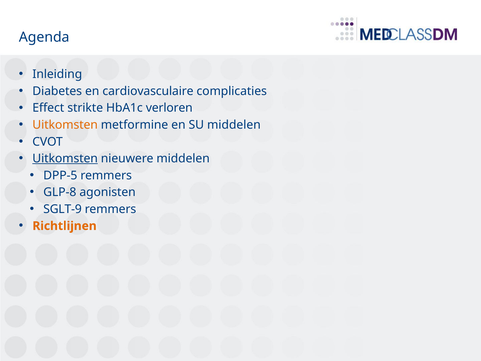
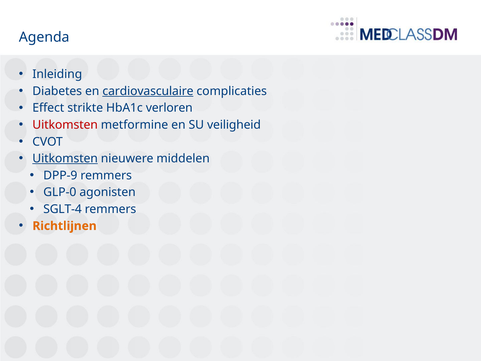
cardiovasculaire underline: none -> present (148, 91)
Uitkomsten colour: orange -> red (65, 125)
SU middelen: middelen -> veiligheid (234, 125)
DPP-5: DPP-5 -> DPP-9 (60, 175)
GLP-8: GLP-8 -> GLP-0 (60, 192)
SGLT-9: SGLT-9 -> SGLT-4 (63, 209)
